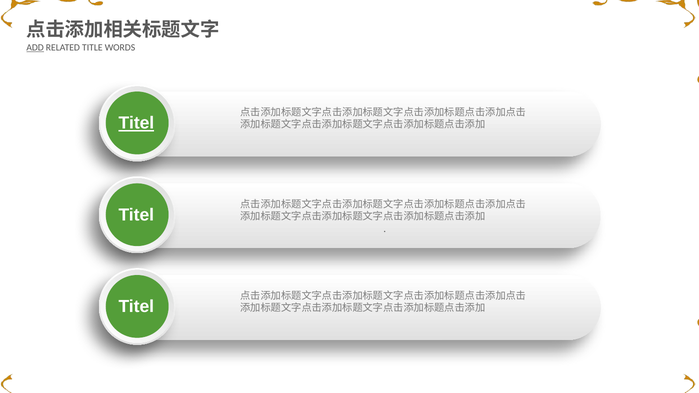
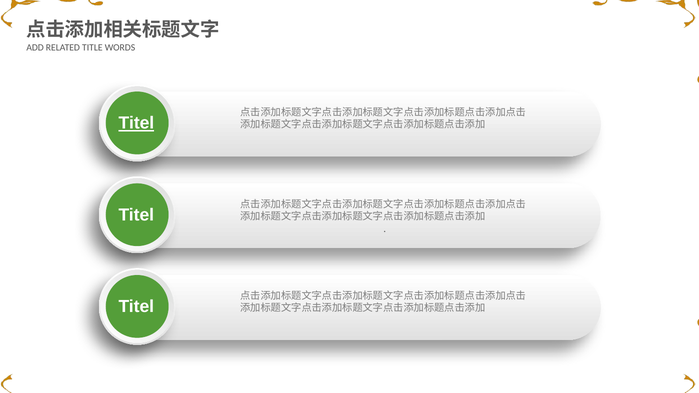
ADD underline: present -> none (35, 48)
